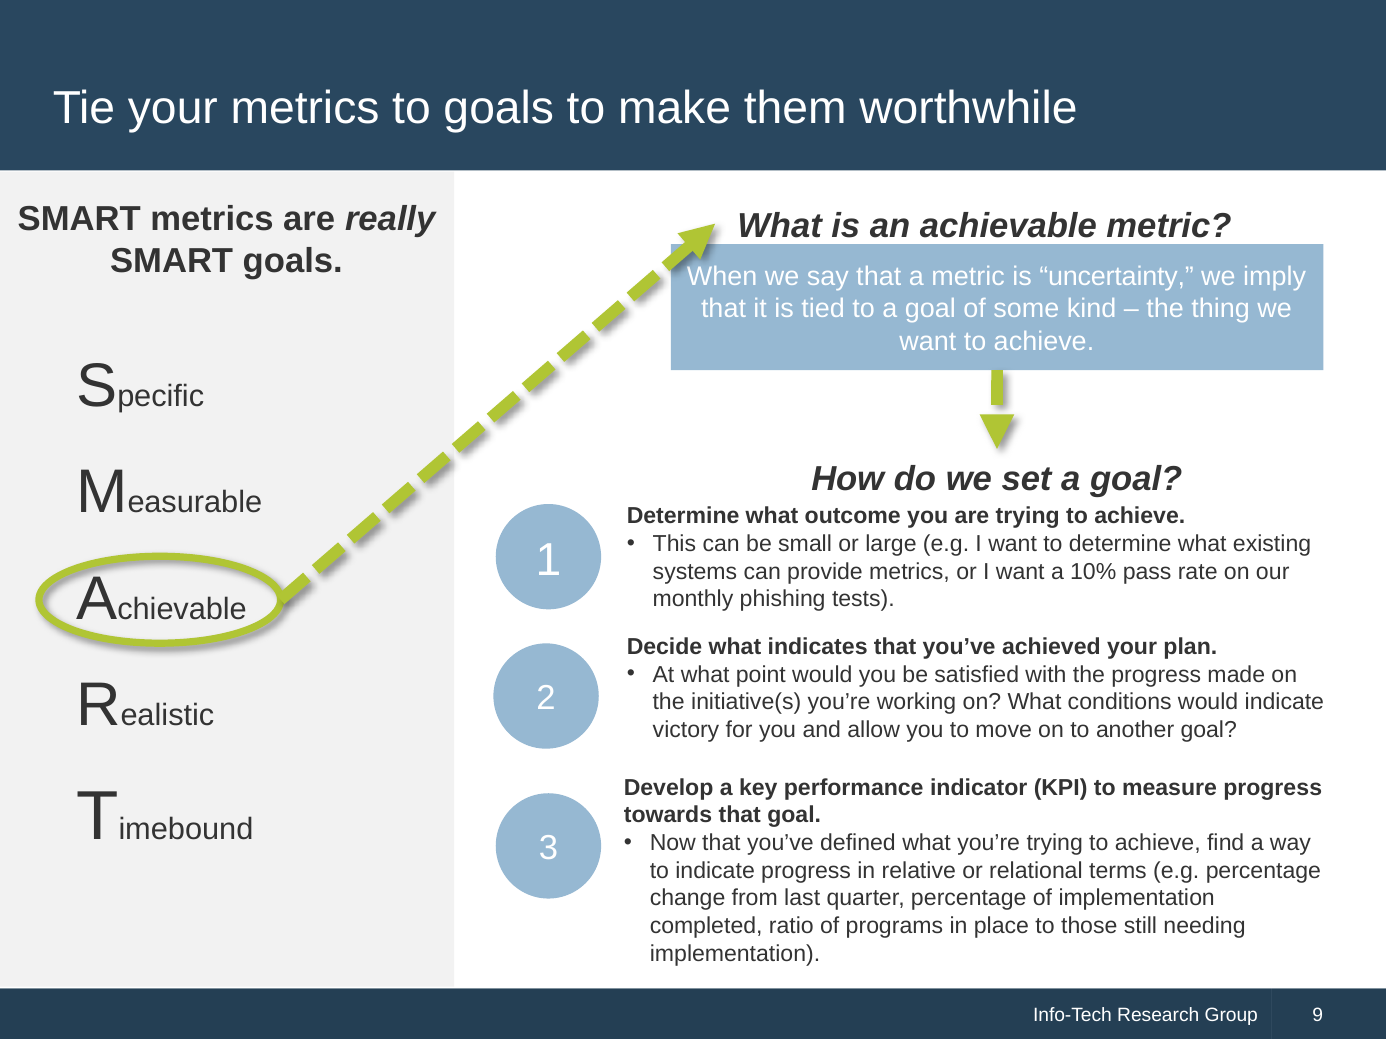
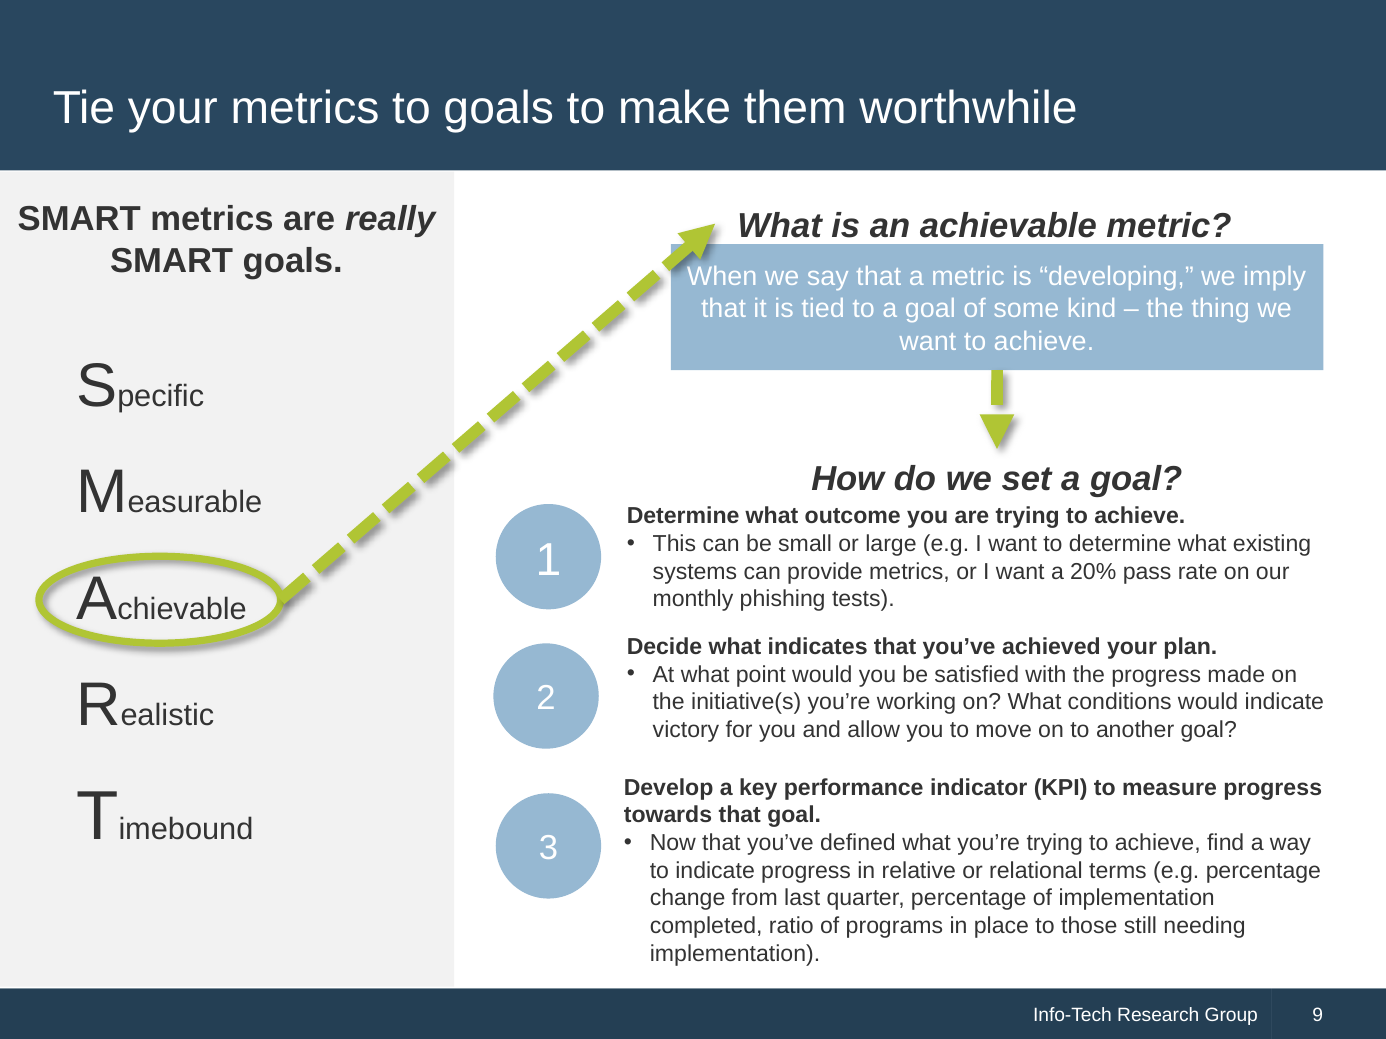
uncertainty: uncertainty -> developing (1117, 277)
10%: 10% -> 20% (1093, 572)
